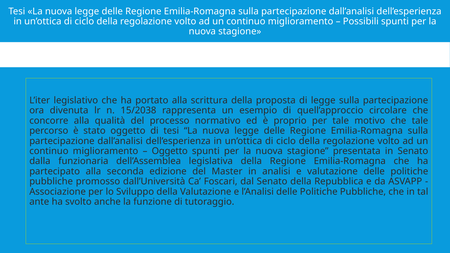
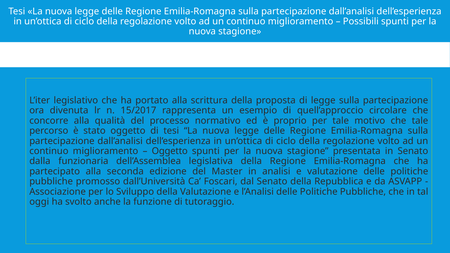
15/2038: 15/2038 -> 15/2017 (138, 111)
ante: ante -> oggi (39, 202)
